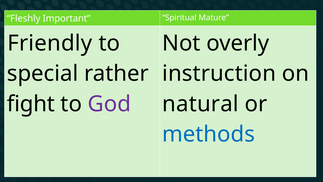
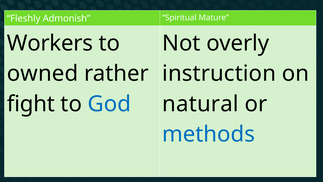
Important: Important -> Admonish (67, 19)
Friendly: Friendly -> Workers (50, 43)
special: special -> owned (43, 74)
God colour: purple -> blue (109, 104)
